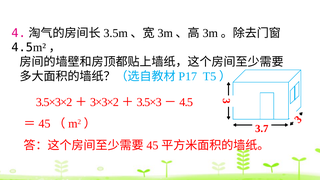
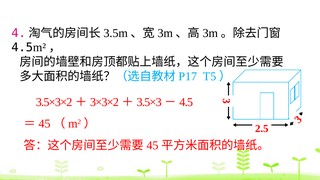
3.7: 3.7 -> 2.5 (262, 128)
